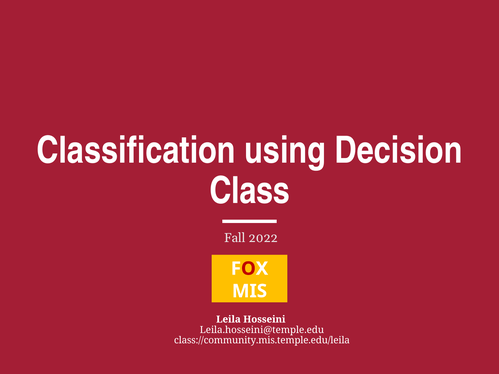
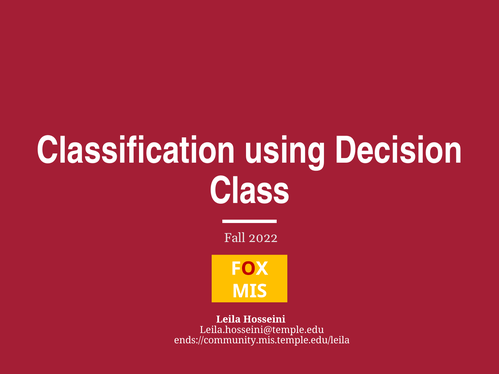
class://community.mis.temple.edu/leila: class://community.mis.temple.edu/leila -> ends://community.mis.temple.edu/leila (262, 341)
